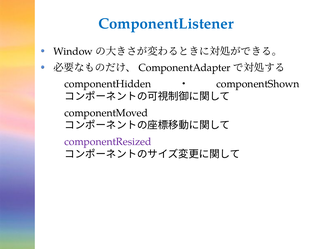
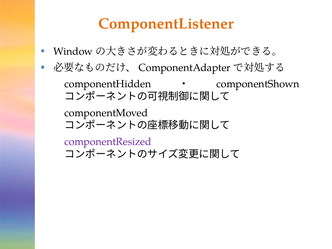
ComponentListener colour: blue -> orange (166, 24)
